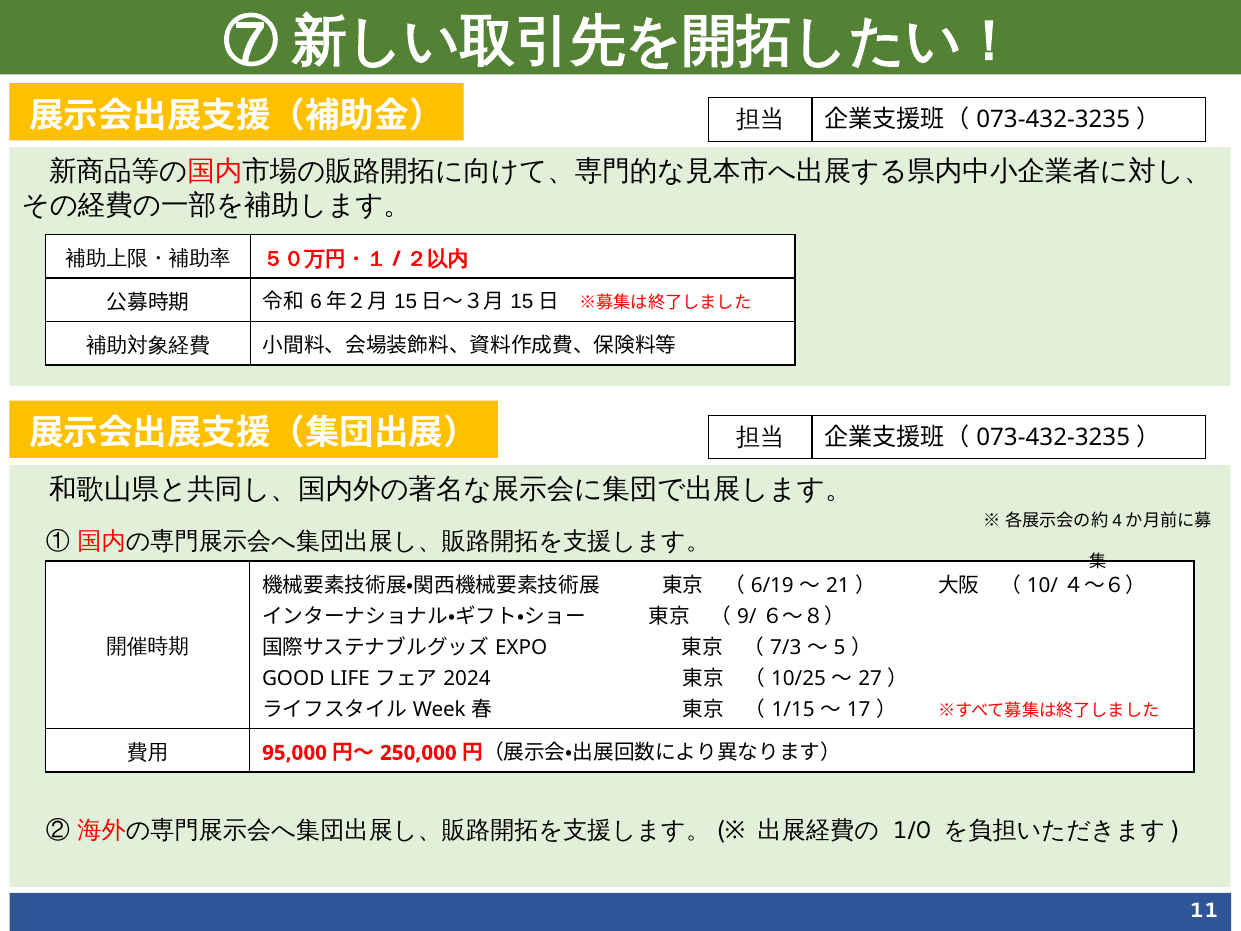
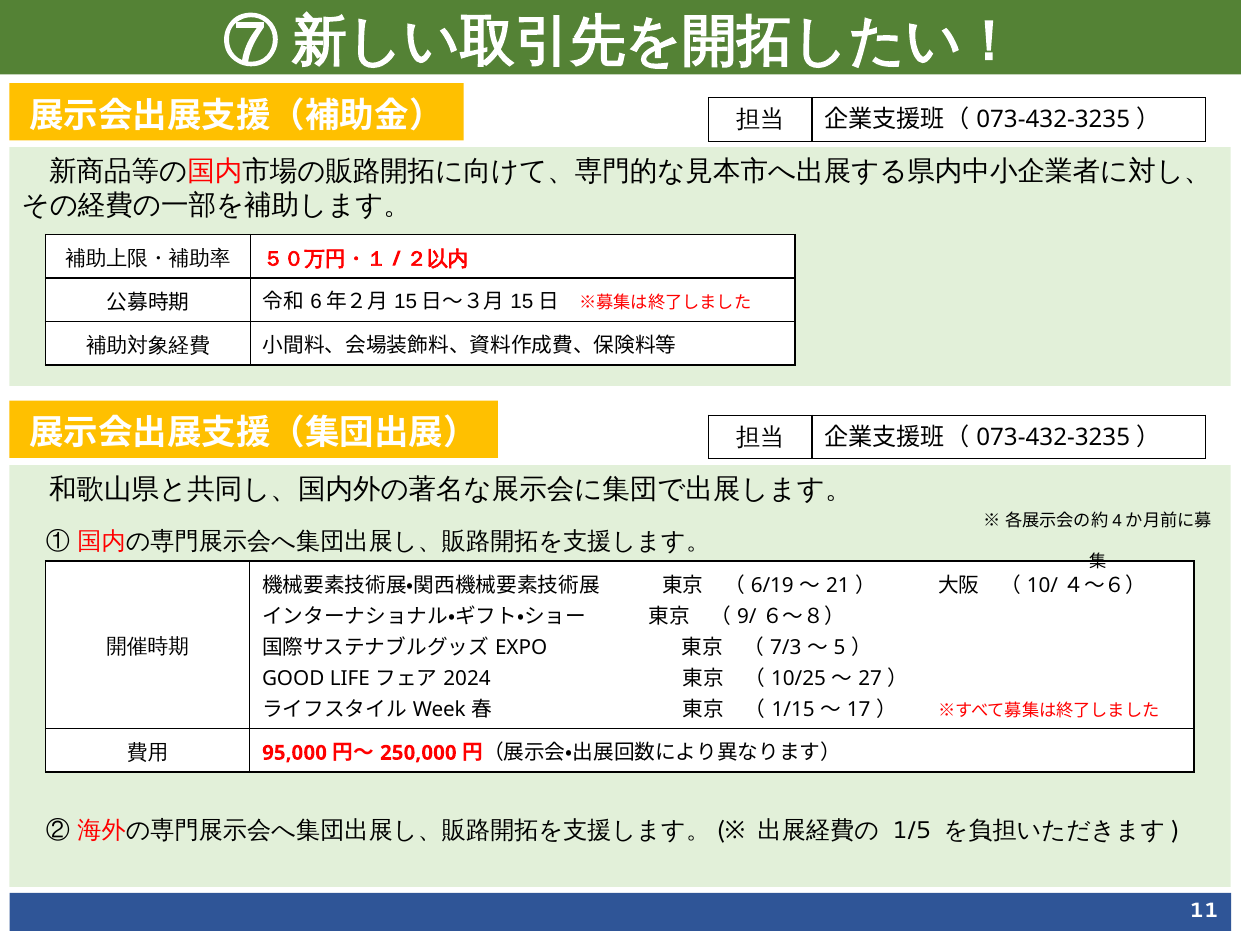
1/0: 1/0 -> 1/5 (912, 831)
